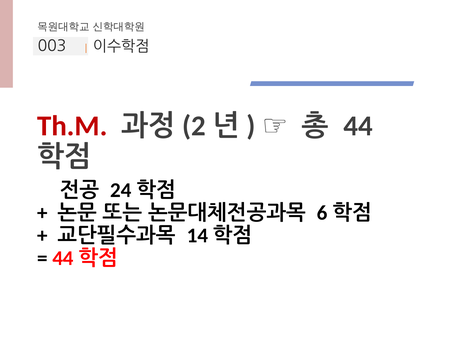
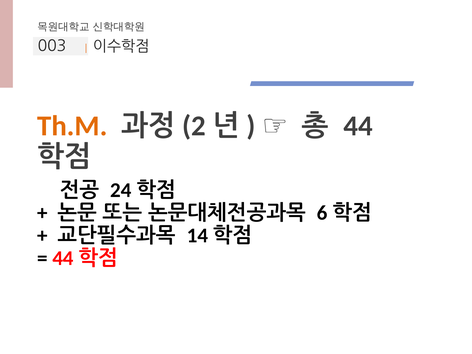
Th.M colour: red -> orange (72, 126)
